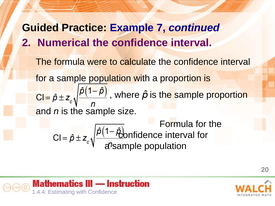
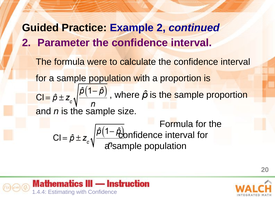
Example 7: 7 -> 2 (161, 28)
Numerical: Numerical -> Parameter (64, 43)
